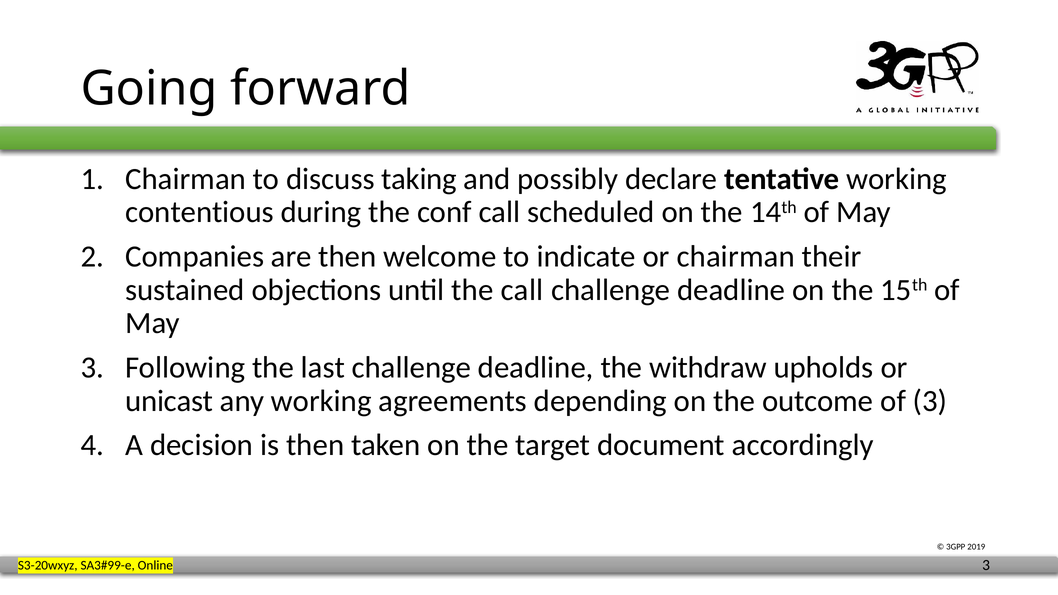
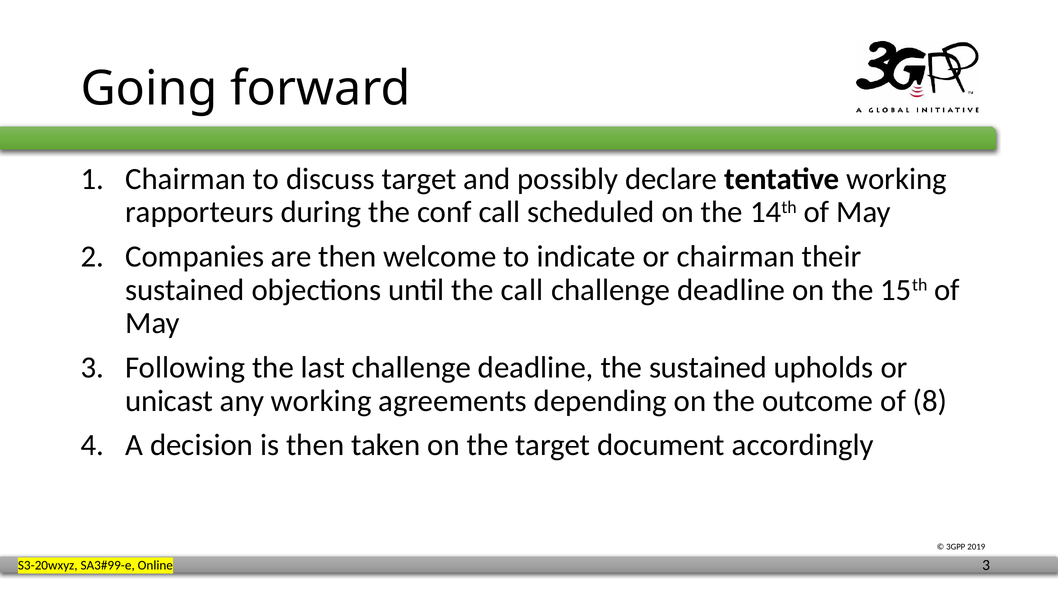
discuss taking: taking -> target (419, 179)
contentious: contentious -> rapporteurs (200, 212)
the withdraw: withdraw -> sustained (708, 368)
of 3: 3 -> 8 (930, 401)
